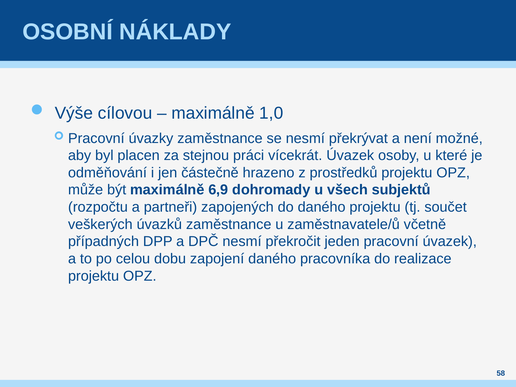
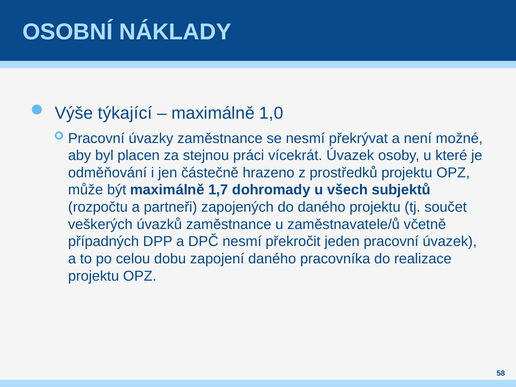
cílovou: cílovou -> týkající (125, 113)
6,9: 6,9 -> 1,7 (218, 190)
